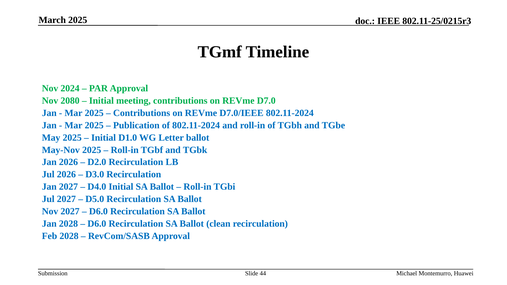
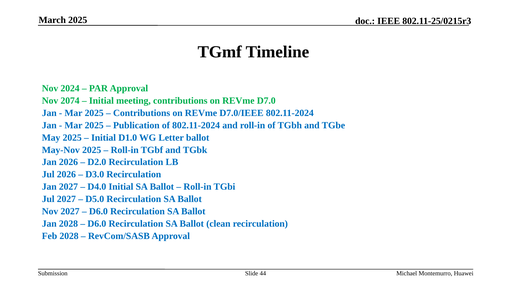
2080: 2080 -> 2074 (70, 101)
